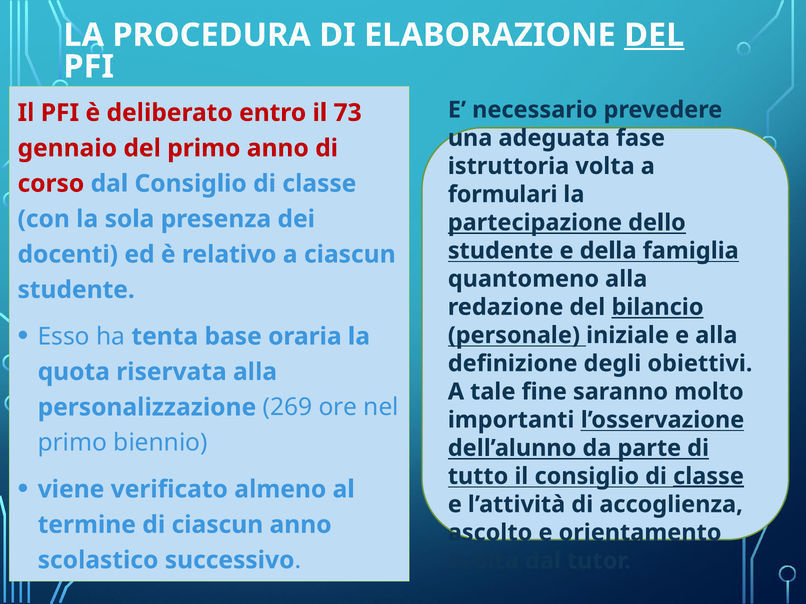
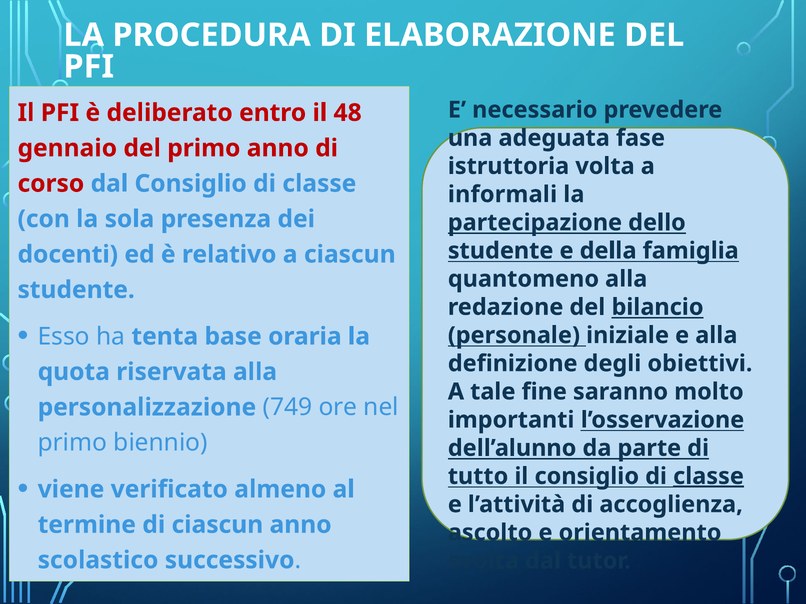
DEL underline: present -> none (654, 35)
73: 73 -> 48 (348, 113)
formulari: formulari -> informali (502, 195)
269: 269 -> 749 (287, 408)
